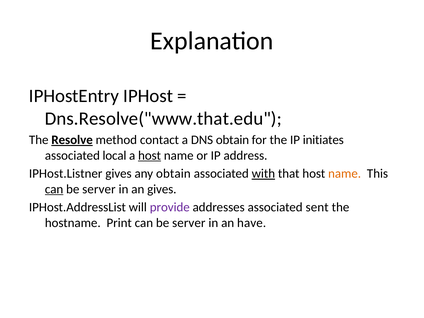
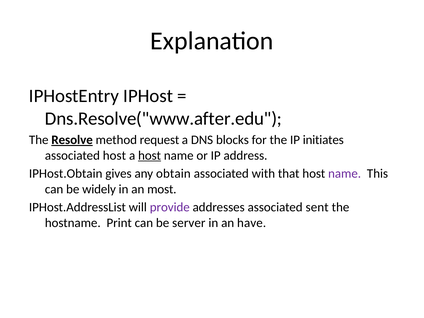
Dns.Resolve("www.that.edu: Dns.Resolve("www.that.edu -> Dns.Resolve("www.after.edu (163, 119)
contact: contact -> request (159, 140)
DNS obtain: obtain -> blocks (232, 140)
associated local: local -> host (114, 155)
IPHost.Listner: IPHost.Listner -> IPHost.Obtain (66, 174)
with underline: present -> none (263, 174)
name colour: orange -> purple (345, 174)
can underline: present -> none (54, 189)
server: server -> widely (99, 189)
an gives: gives -> most (162, 189)
